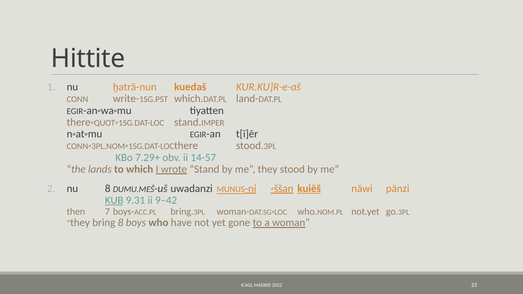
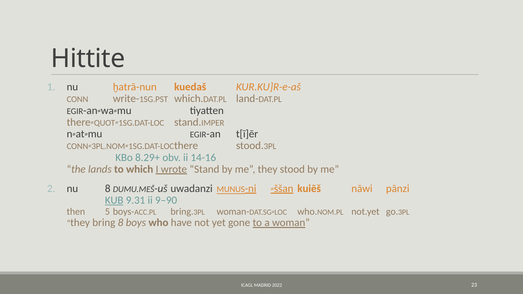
7.29+: 7.29+ -> 8.29+ (148, 158)
14-57: 14-57 -> 14-16 (203, 158)
kuiēš underline: present -> none (309, 189)
9–42: 9–42 -> 9–90 (166, 200)
7: 7 -> 5 (107, 212)
